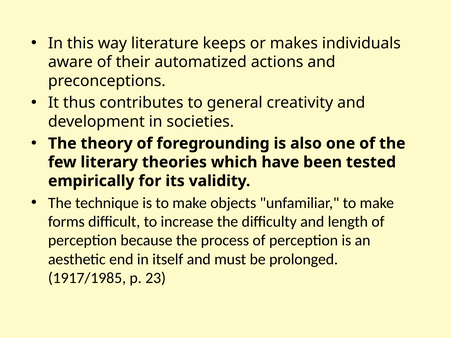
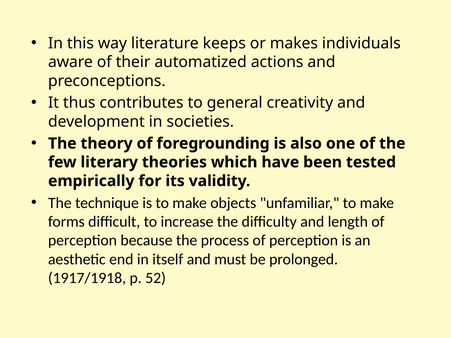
1917/1985: 1917/1985 -> 1917/1918 (87, 278)
23: 23 -> 52 (156, 278)
